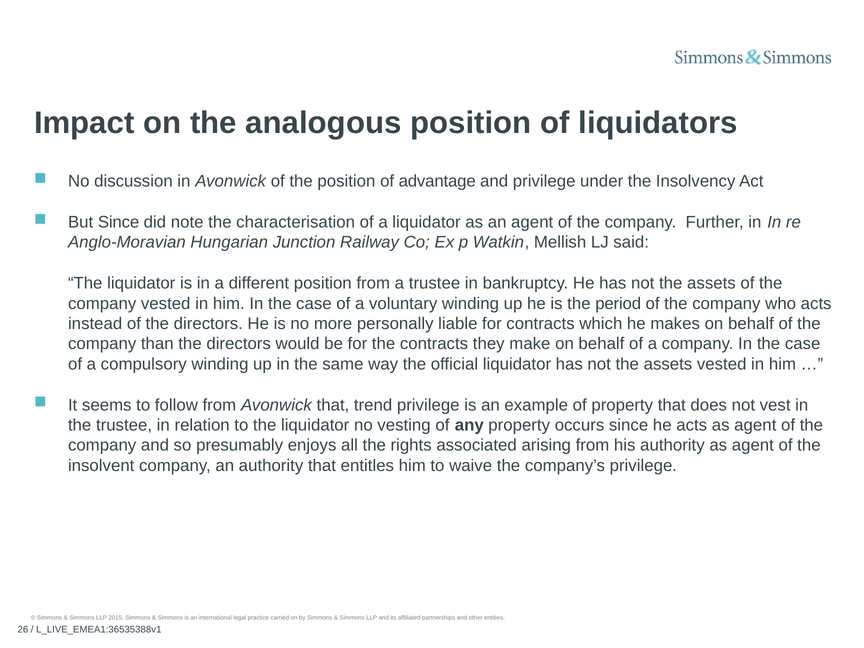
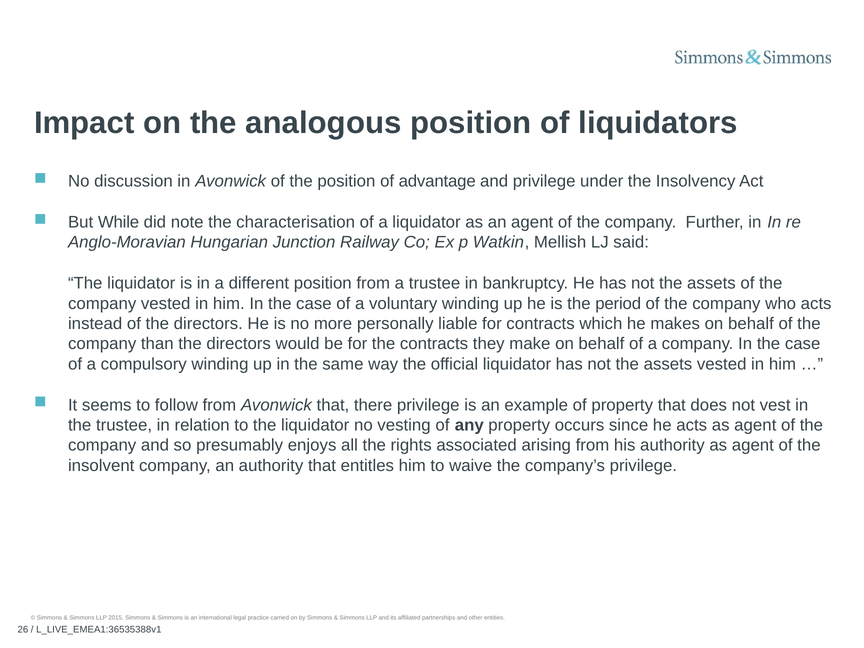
But Since: Since -> While (119, 222)
trend: trend -> there (373, 405)
